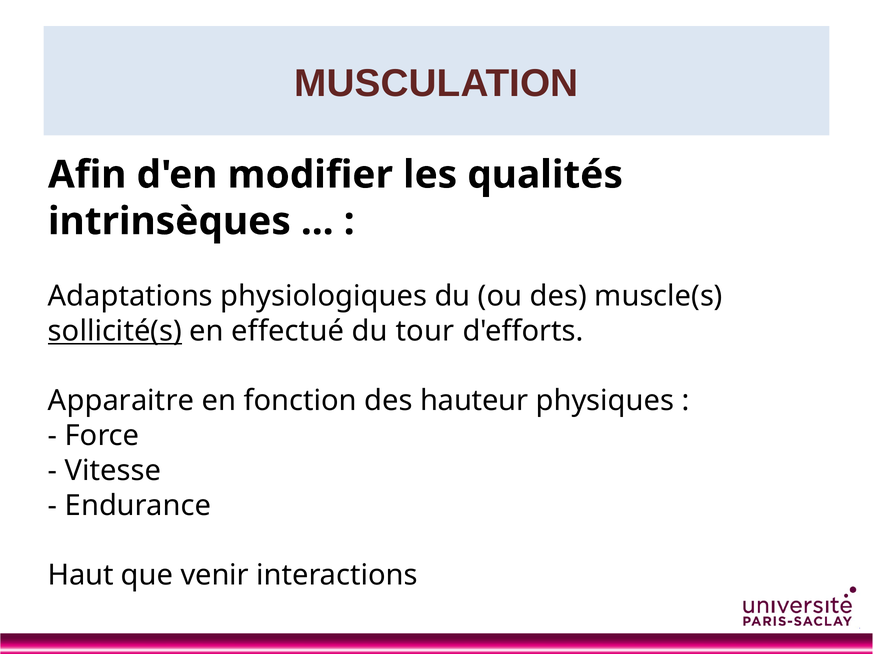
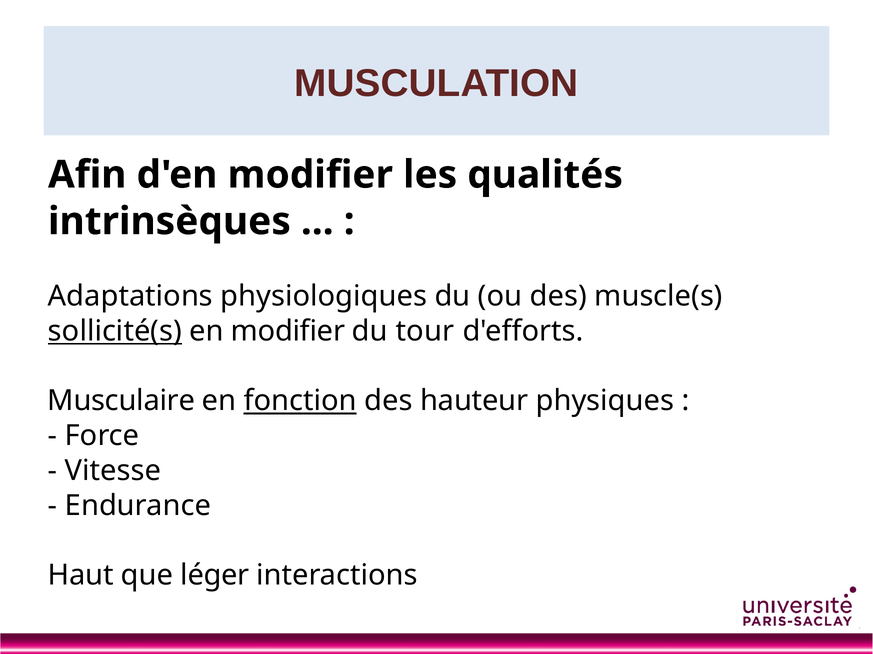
en effectué: effectué -> modifier (288, 332)
Apparaitre: Apparaitre -> Musculaire (121, 401)
fonction underline: none -> present (300, 401)
venir: venir -> léger (215, 576)
